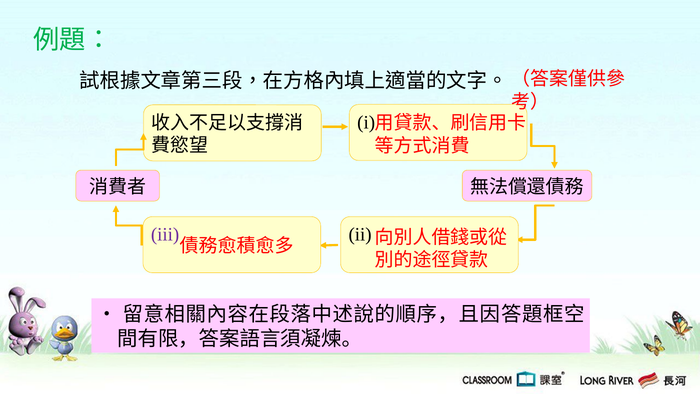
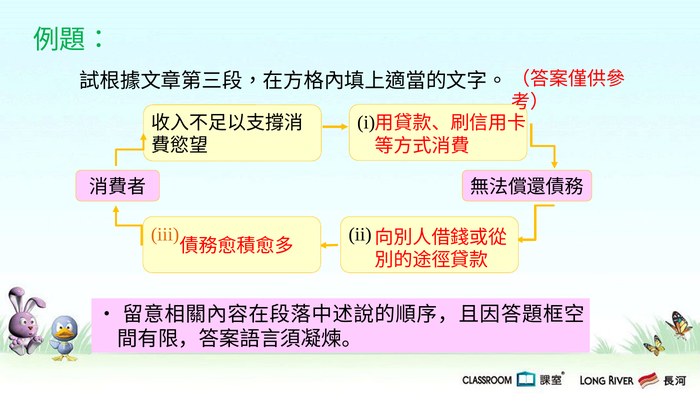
iii colour: purple -> orange (165, 234)
